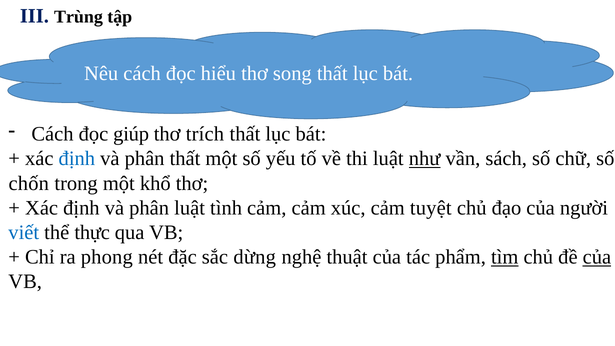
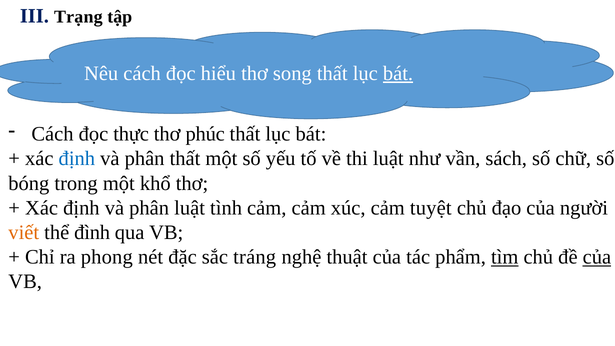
Trùng: Trùng -> Trạng (78, 17)
bát underline: none -> present (398, 73)
giúp: giúp -> thực (131, 134)
trích: trích -> phúc (205, 134)
như underline: present -> none (425, 159)
chốn: chốn -> bóng (29, 183)
viết colour: blue -> orange (24, 232)
thực: thực -> đình (92, 232)
dừng: dừng -> tráng (255, 257)
